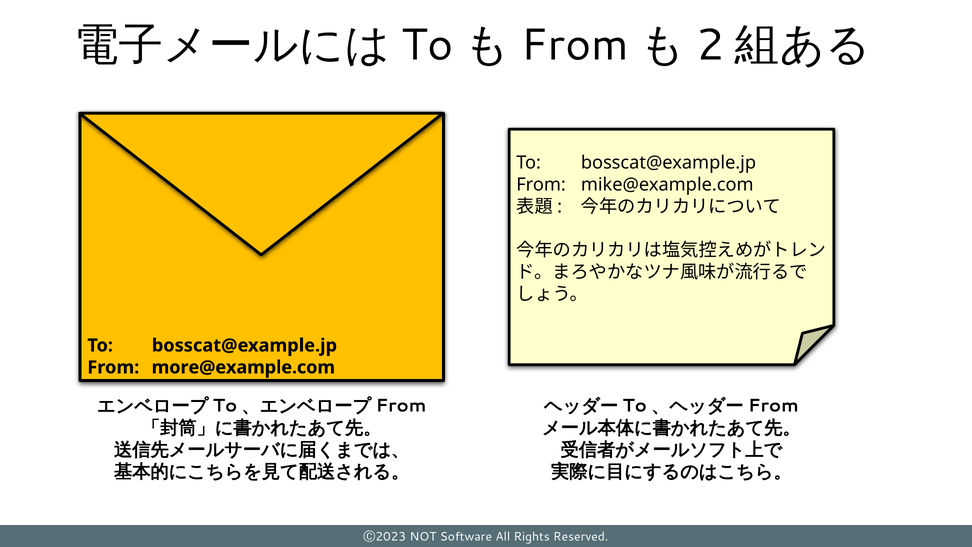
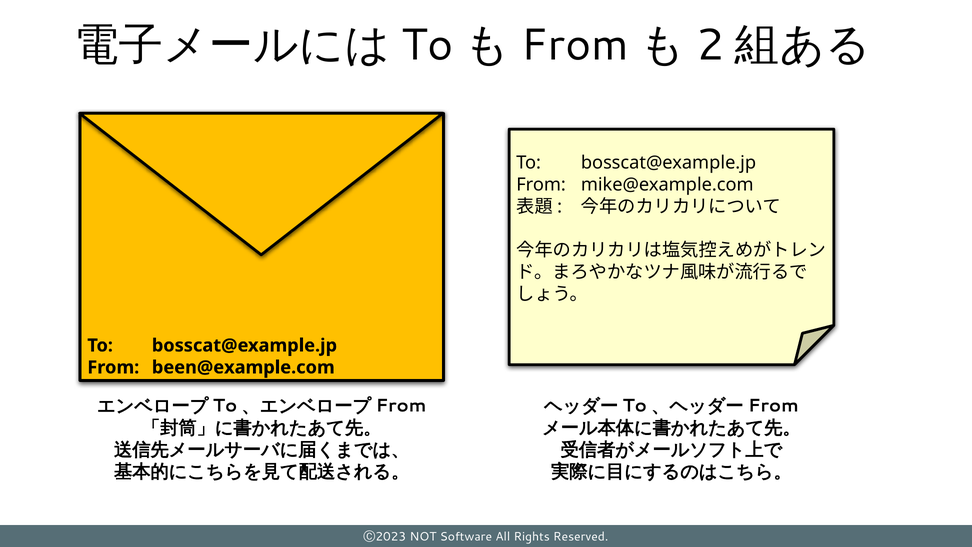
more@example.com: more@example.com -> been@example.com (243, 367)
